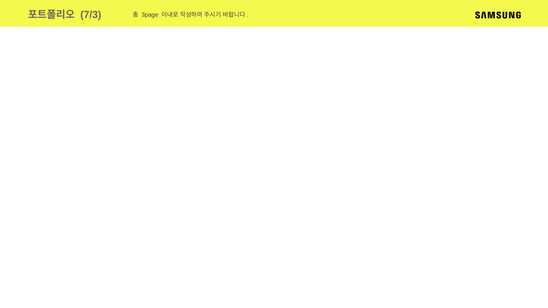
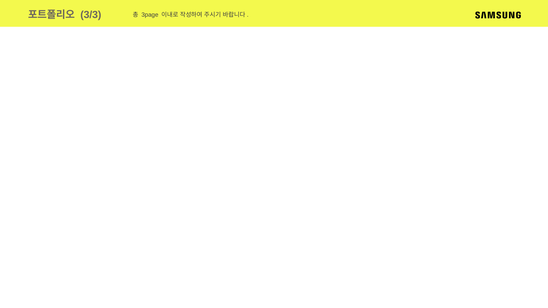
7/3: 7/3 -> 3/3 (91, 15)
